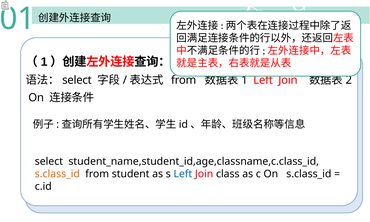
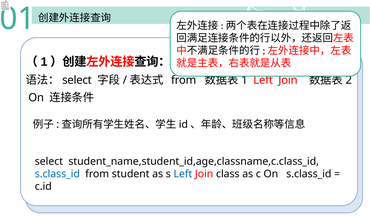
s.class_id colour: orange -> blue (57, 174)
